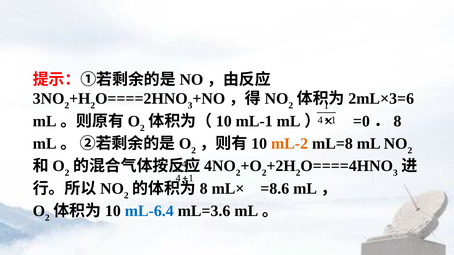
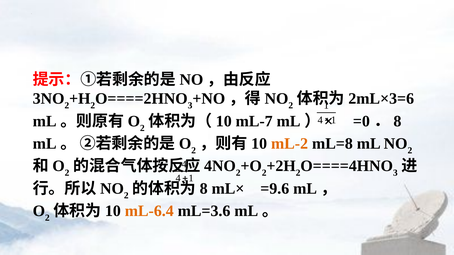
mL-1: mL-1 -> mL-7 (254, 121)
=8.6: =8.6 -> =9.6 (275, 189)
mL-6.4 colour: blue -> orange (149, 211)
